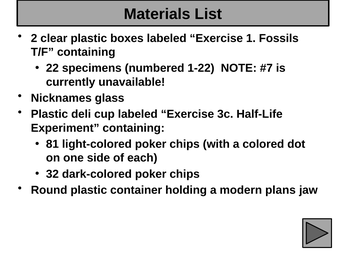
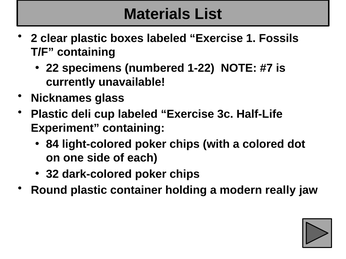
81: 81 -> 84 (52, 144)
plans: plans -> really (280, 191)
